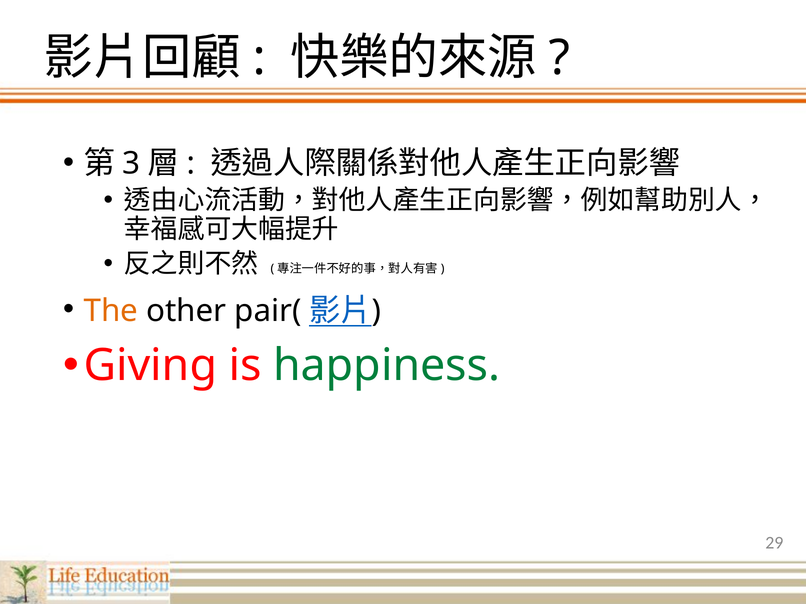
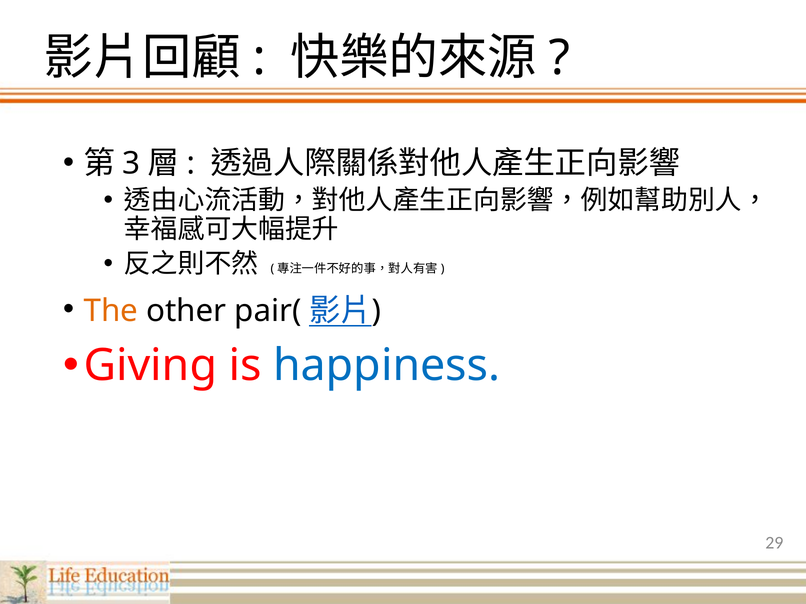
happiness colour: green -> blue (387, 366)
